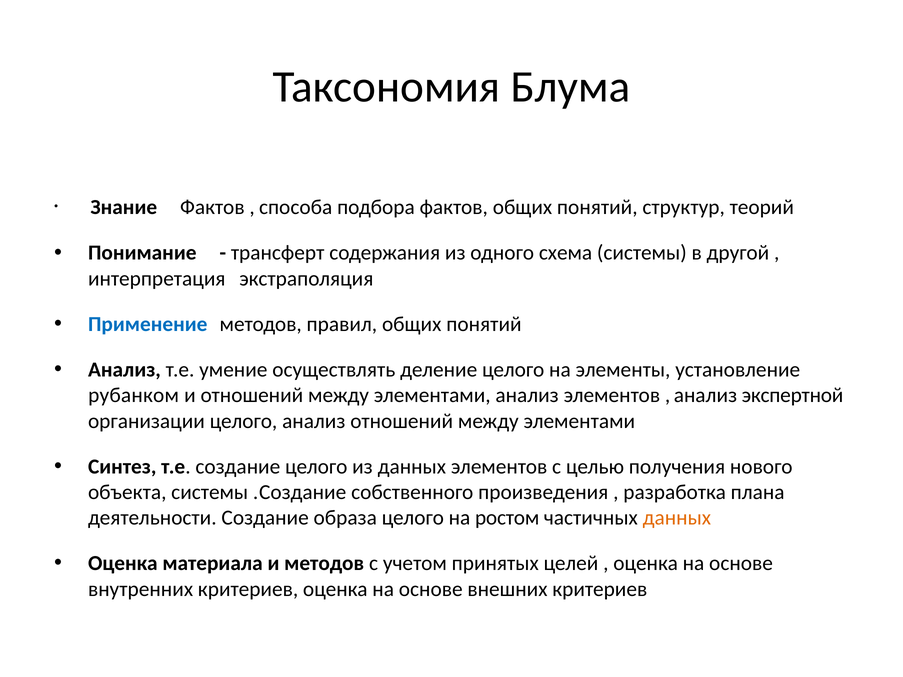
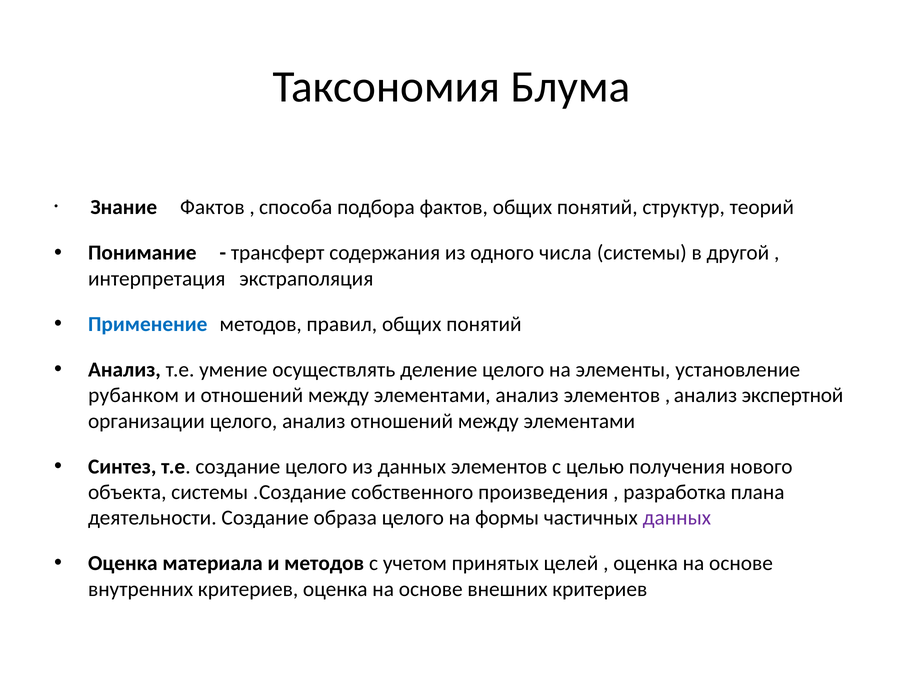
схема: схема -> числа (565, 253)
ростом: ростом -> формы (507, 518)
данных colour: orange -> purple (677, 518)
